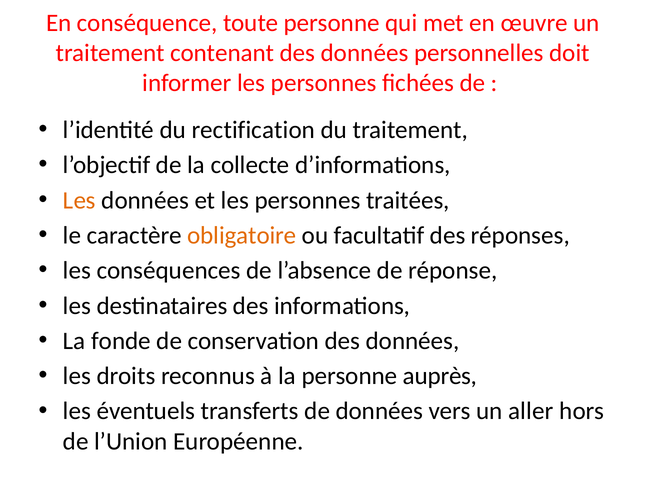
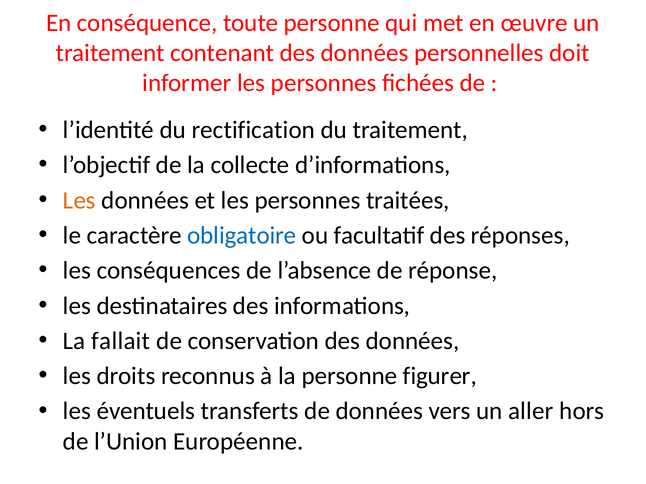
obligatoire colour: orange -> blue (242, 236)
fonde: fonde -> fallait (121, 341)
auprès: auprès -> figurer (440, 376)
